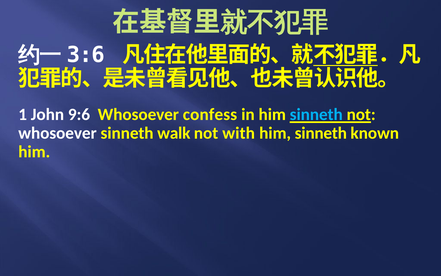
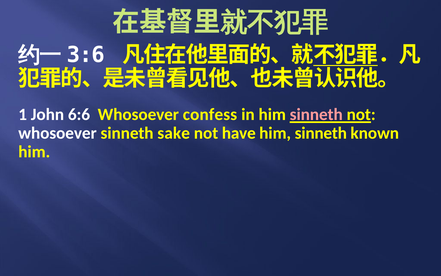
9:6: 9:6 -> 6:6 (79, 115)
sinneth colour: light blue -> pink (316, 115)
walk: walk -> sake (174, 133)
with: with -> have (239, 133)
